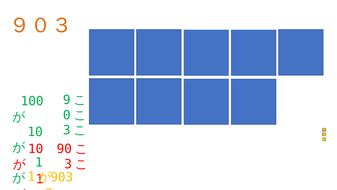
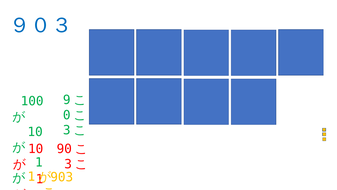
９０３ colour: orange -> blue (41, 25)
